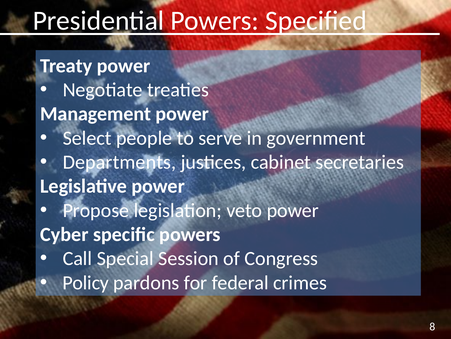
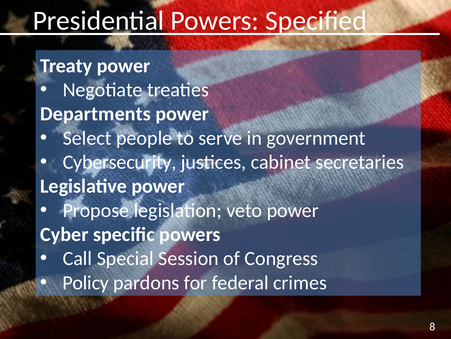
Management: Management -> Departments (95, 114)
Departments: Departments -> Cybersecurity (120, 162)
